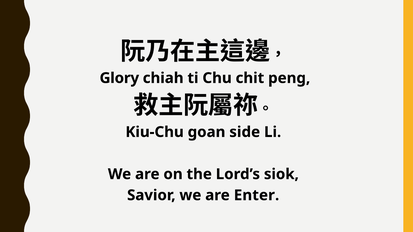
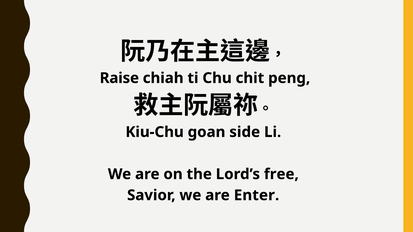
Glory: Glory -> Raise (119, 78)
siok: siok -> free (281, 174)
